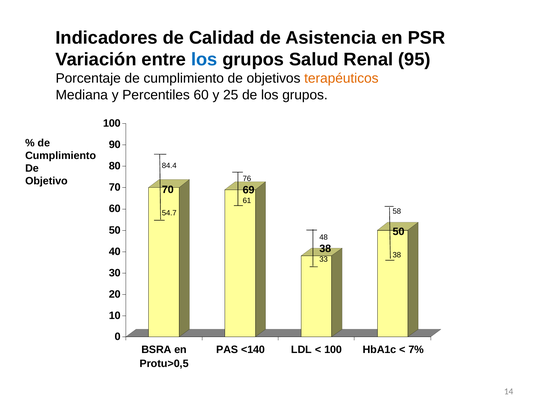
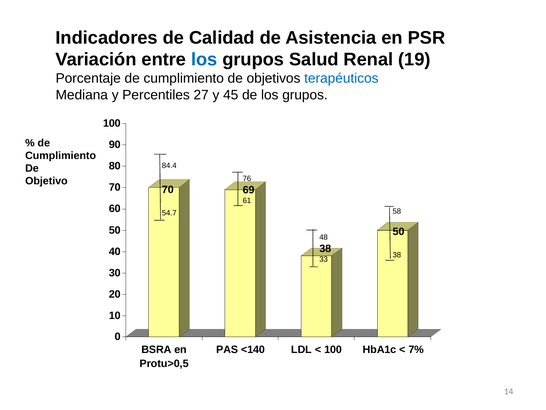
95: 95 -> 19 (414, 60)
terapéuticos colour: orange -> blue (341, 78)
Percentiles 60: 60 -> 27 (201, 95)
25: 25 -> 45 (231, 95)
